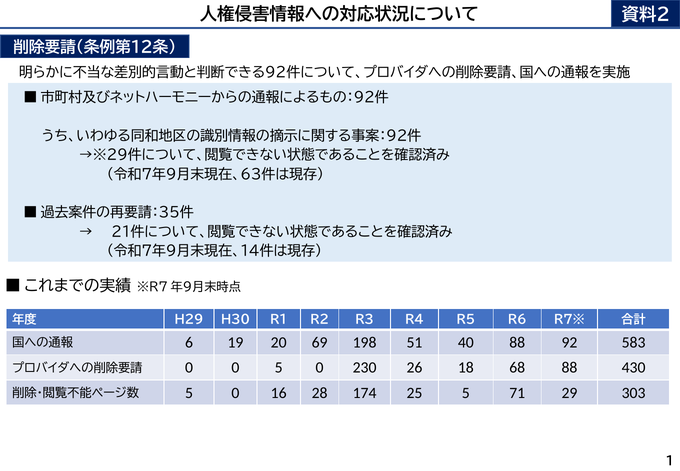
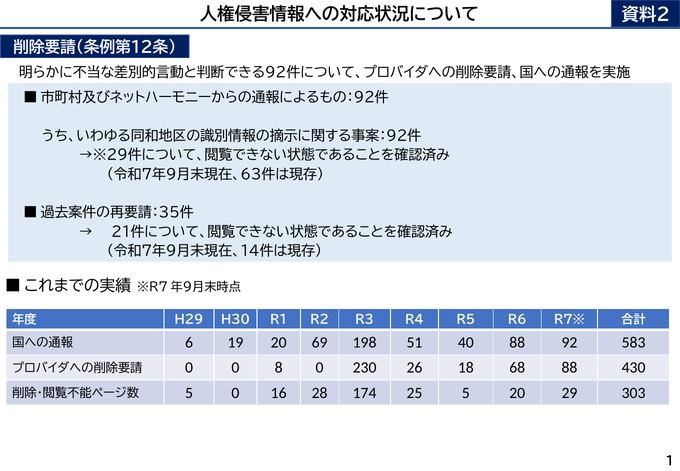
0 5: 5 -> 8 (279, 368)
5 71: 71 -> 20 (517, 393)
